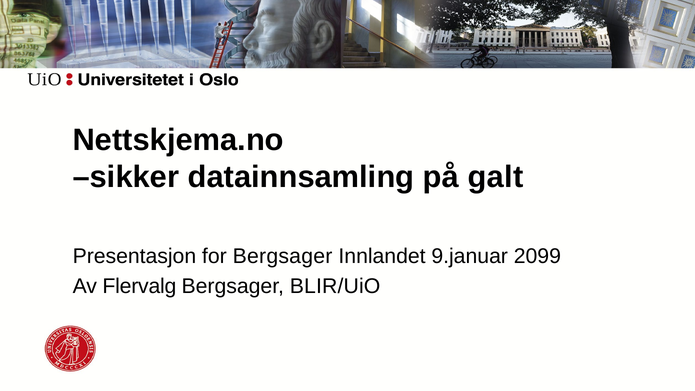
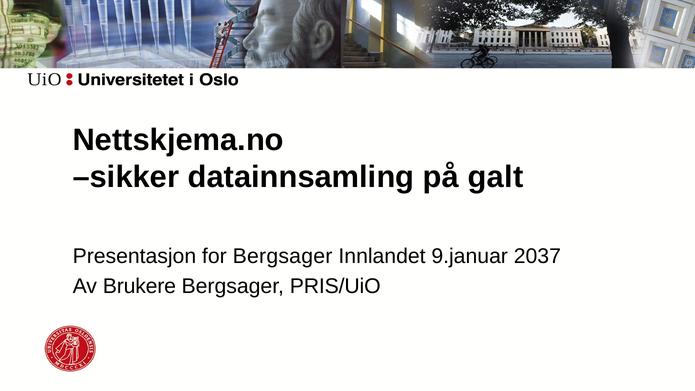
2099: 2099 -> 2037 (537, 256)
Flervalg: Flervalg -> Brukere (139, 286)
BLIR/UiO: BLIR/UiO -> PRIS/UiO (335, 286)
